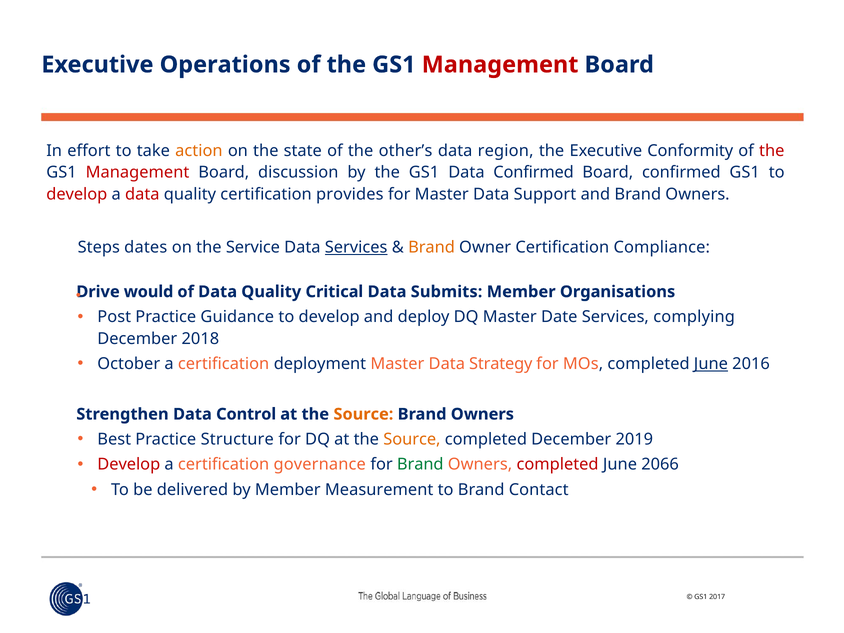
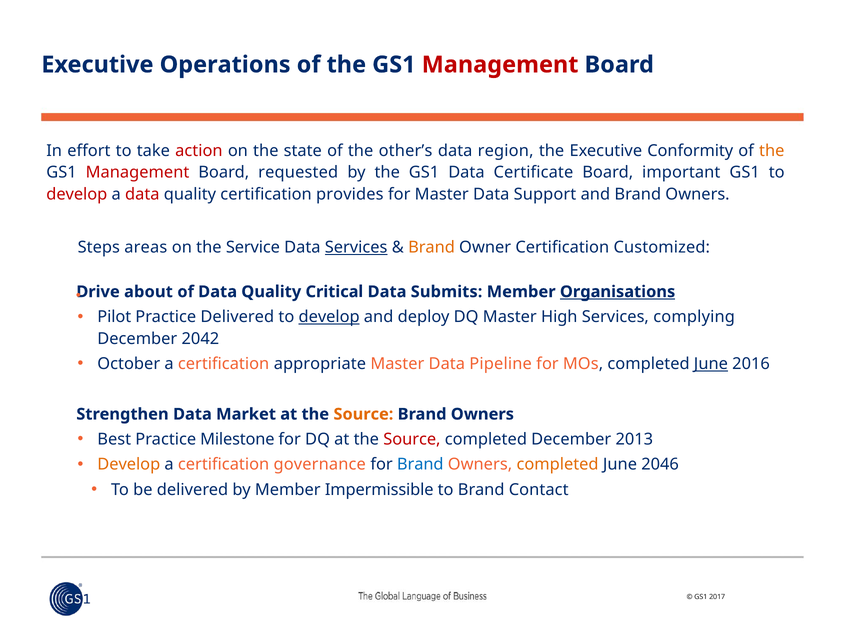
action colour: orange -> red (199, 151)
the colour: red -> orange (772, 151)
discussion: discussion -> requested (298, 172)
Data Confirmed: Confirmed -> Certificate (533, 172)
Board confirmed: confirmed -> important (681, 172)
dates: dates -> areas (146, 247)
Compliance: Compliance -> Customized (662, 247)
would: would -> about (148, 292)
Organisations underline: none -> present (618, 292)
Post: Post -> Pilot (114, 317)
Practice Guidance: Guidance -> Delivered (237, 317)
develop underline: none -> present (329, 317)
Date: Date -> High (559, 317)
2018: 2018 -> 2042 (200, 339)
deployment: deployment -> appropriate (320, 364)
Strategy: Strategy -> Pipeline (501, 364)
Control: Control -> Market (246, 414)
Structure: Structure -> Milestone (237, 439)
Source colour: orange -> red (412, 439)
2019: 2019 -> 2013 (634, 439)
Develop colour: red -> orange (129, 465)
Brand colour: green -> blue (420, 465)
completed colour: red -> orange (558, 465)
2066: 2066 -> 2046 (660, 465)
Measurement: Measurement -> Impermissible (379, 490)
